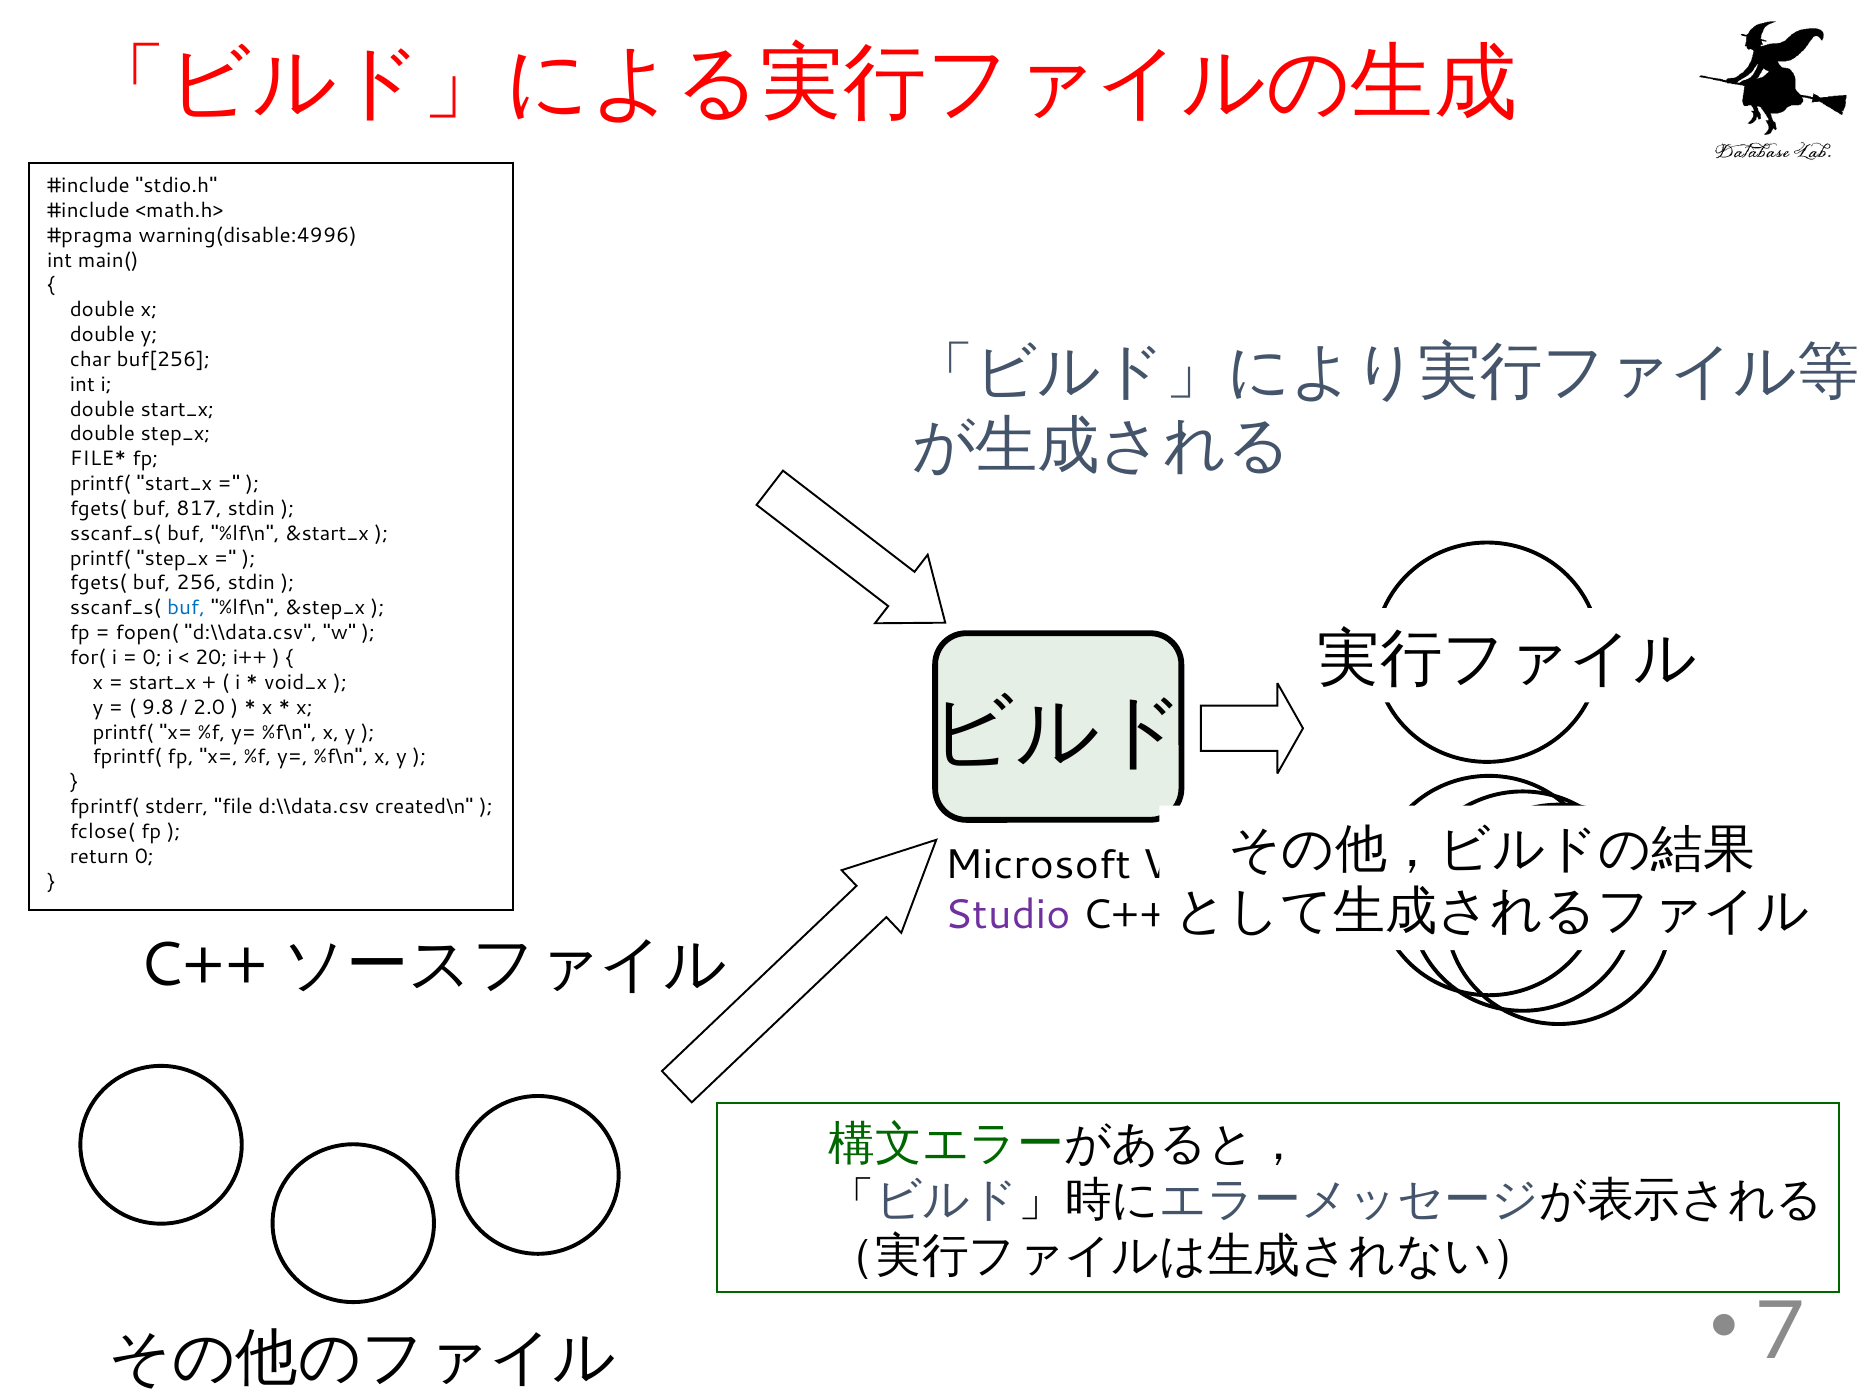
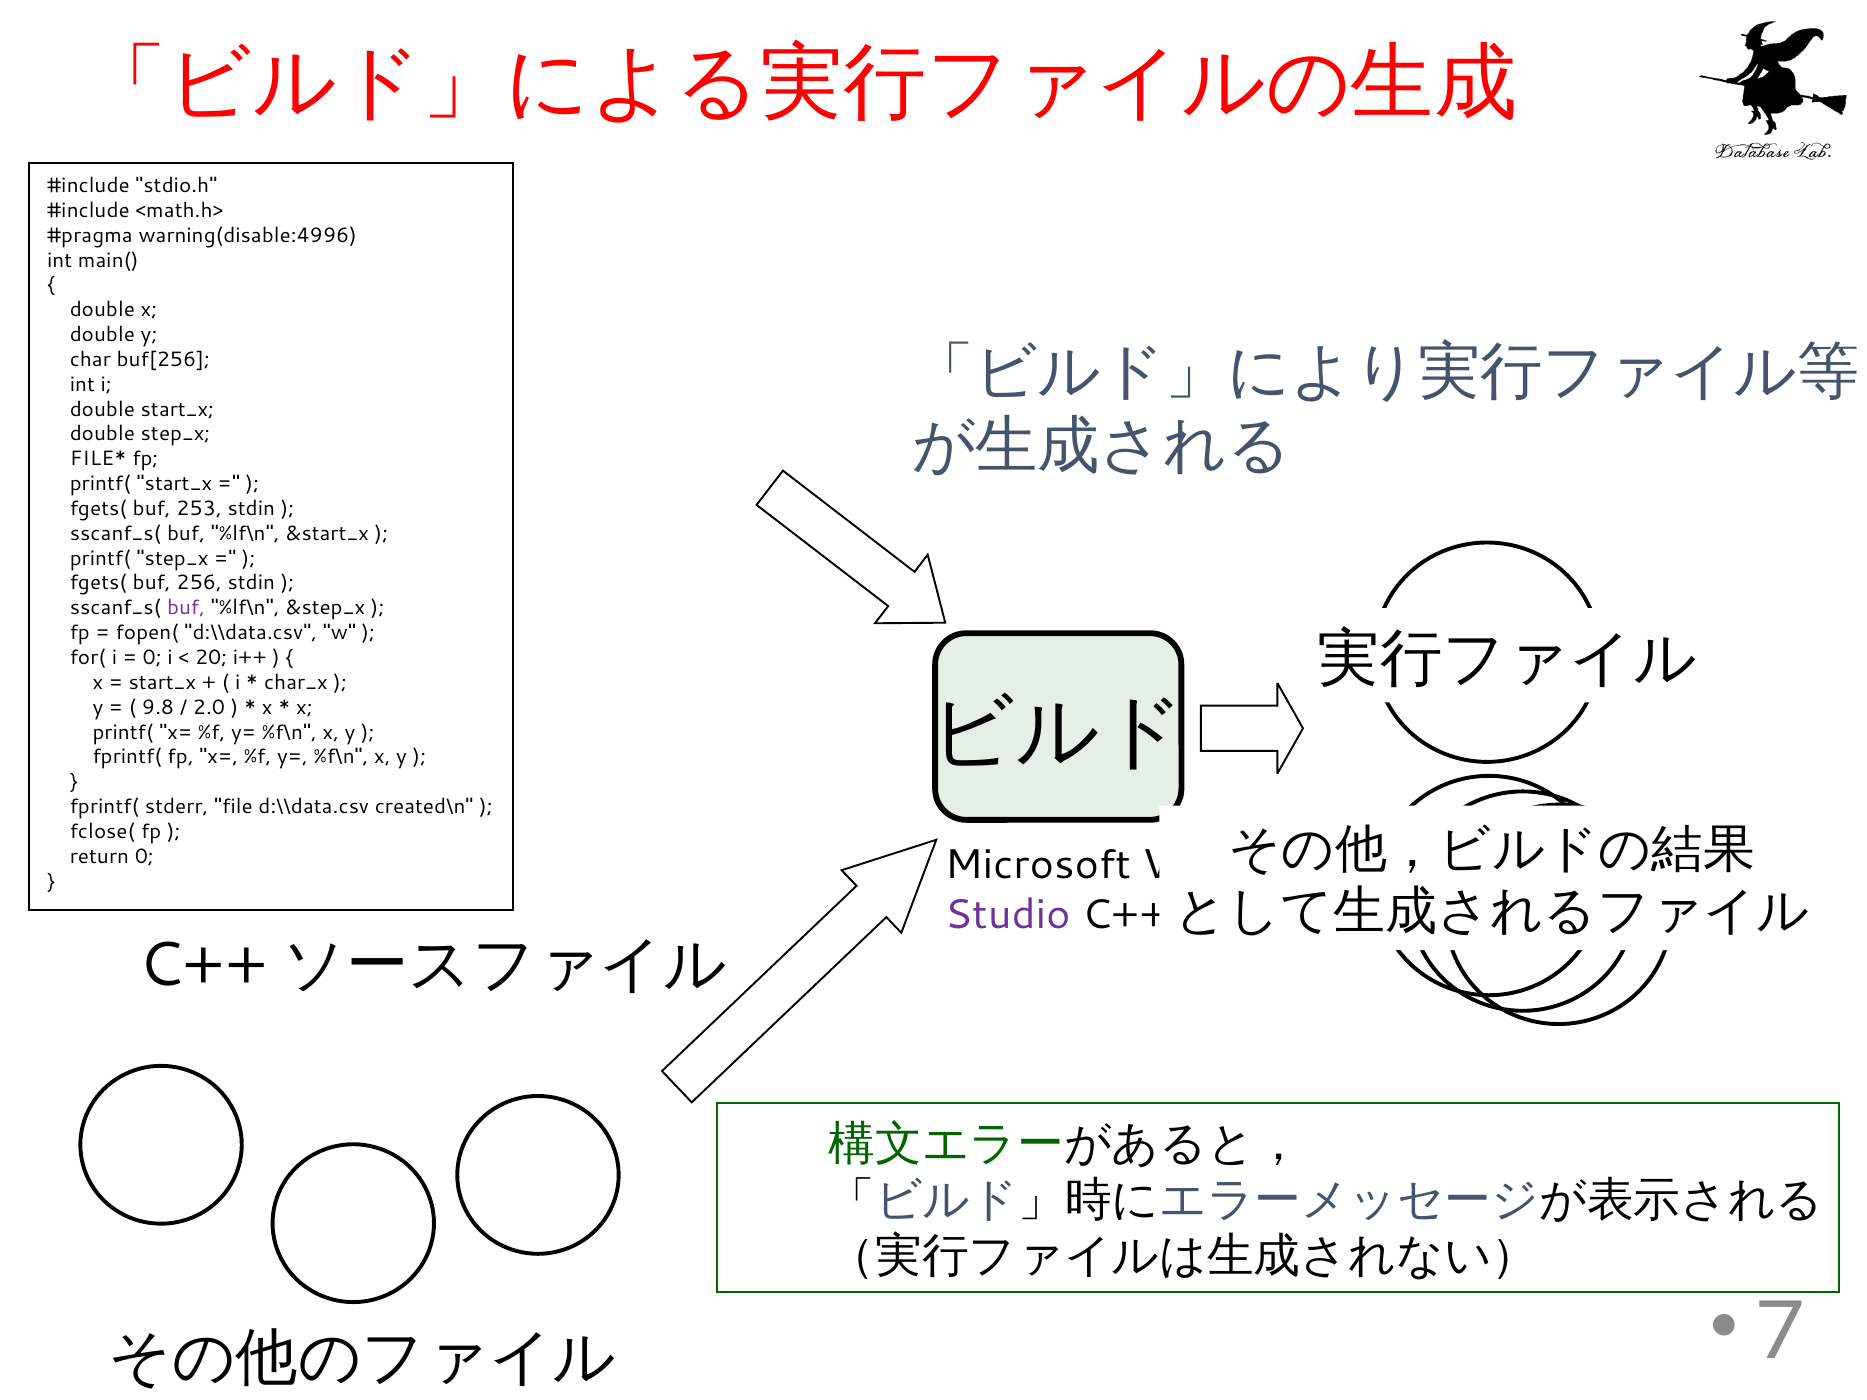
817: 817 -> 253 (199, 509)
buf colour: blue -> purple (186, 608)
void_x: void_x -> char_x (296, 683)
